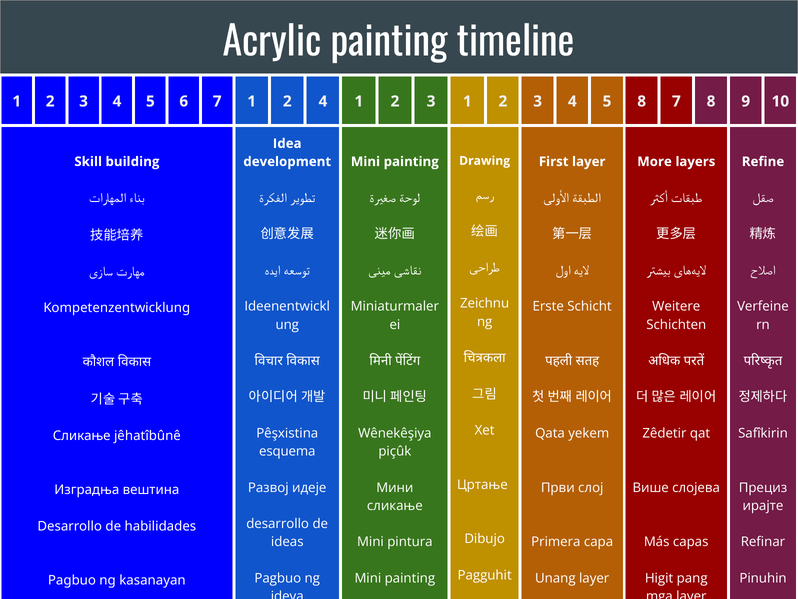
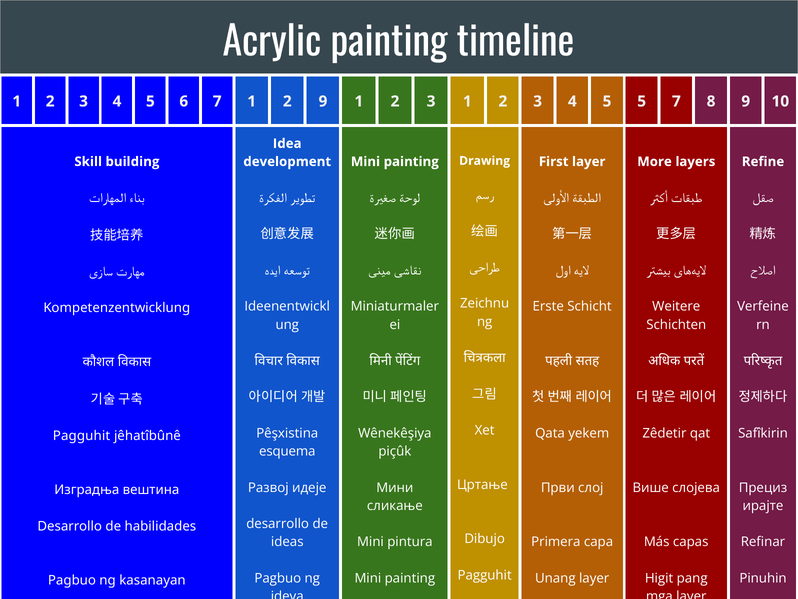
2 4: 4 -> 9 (323, 101)
5 8: 8 -> 5 (642, 101)
Сликање: Сликање -> Pagguhit (82, 435)
